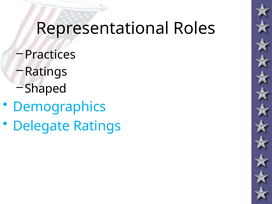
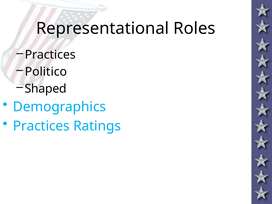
Ratings: Ratings -> Politico (46, 72)
Delegate: Delegate -> Practices (41, 126)
